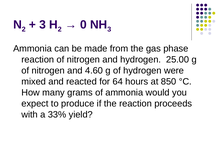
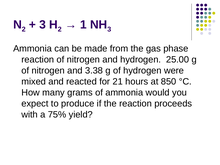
0: 0 -> 1 (83, 25)
4.60: 4.60 -> 3.38 (94, 71)
64: 64 -> 21 (118, 82)
33%: 33% -> 75% (57, 115)
